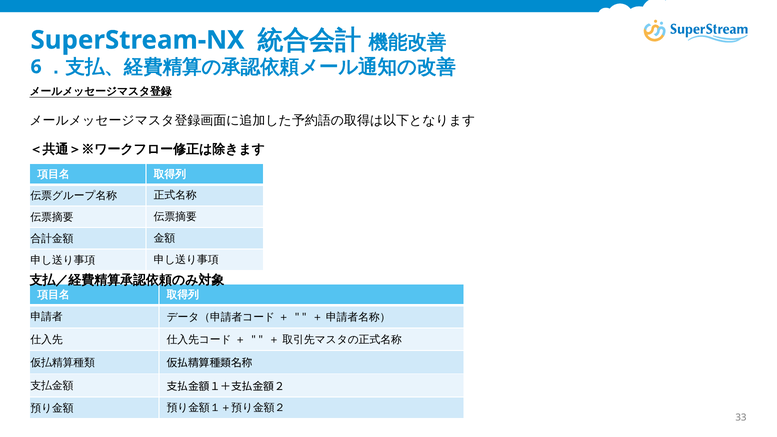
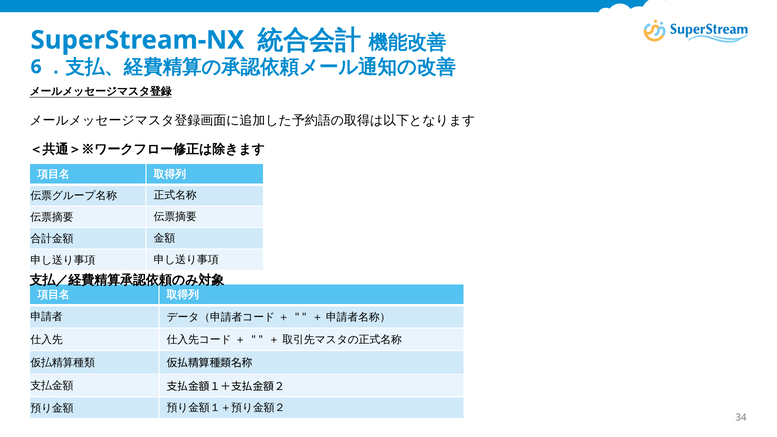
33: 33 -> 34 (741, 418)
